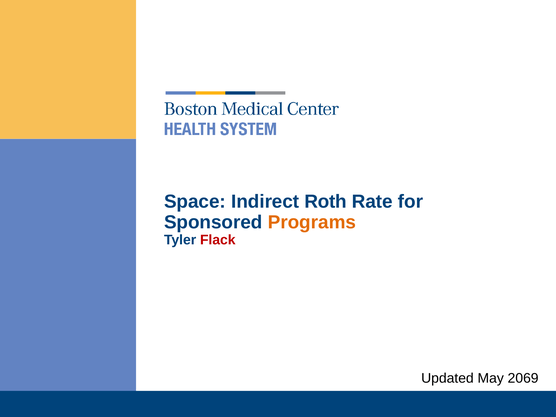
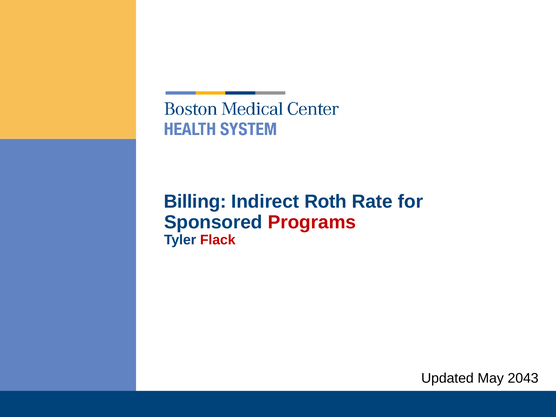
Space: Space -> Billing (195, 202)
Programs colour: orange -> red (312, 222)
2069: 2069 -> 2043 (523, 378)
